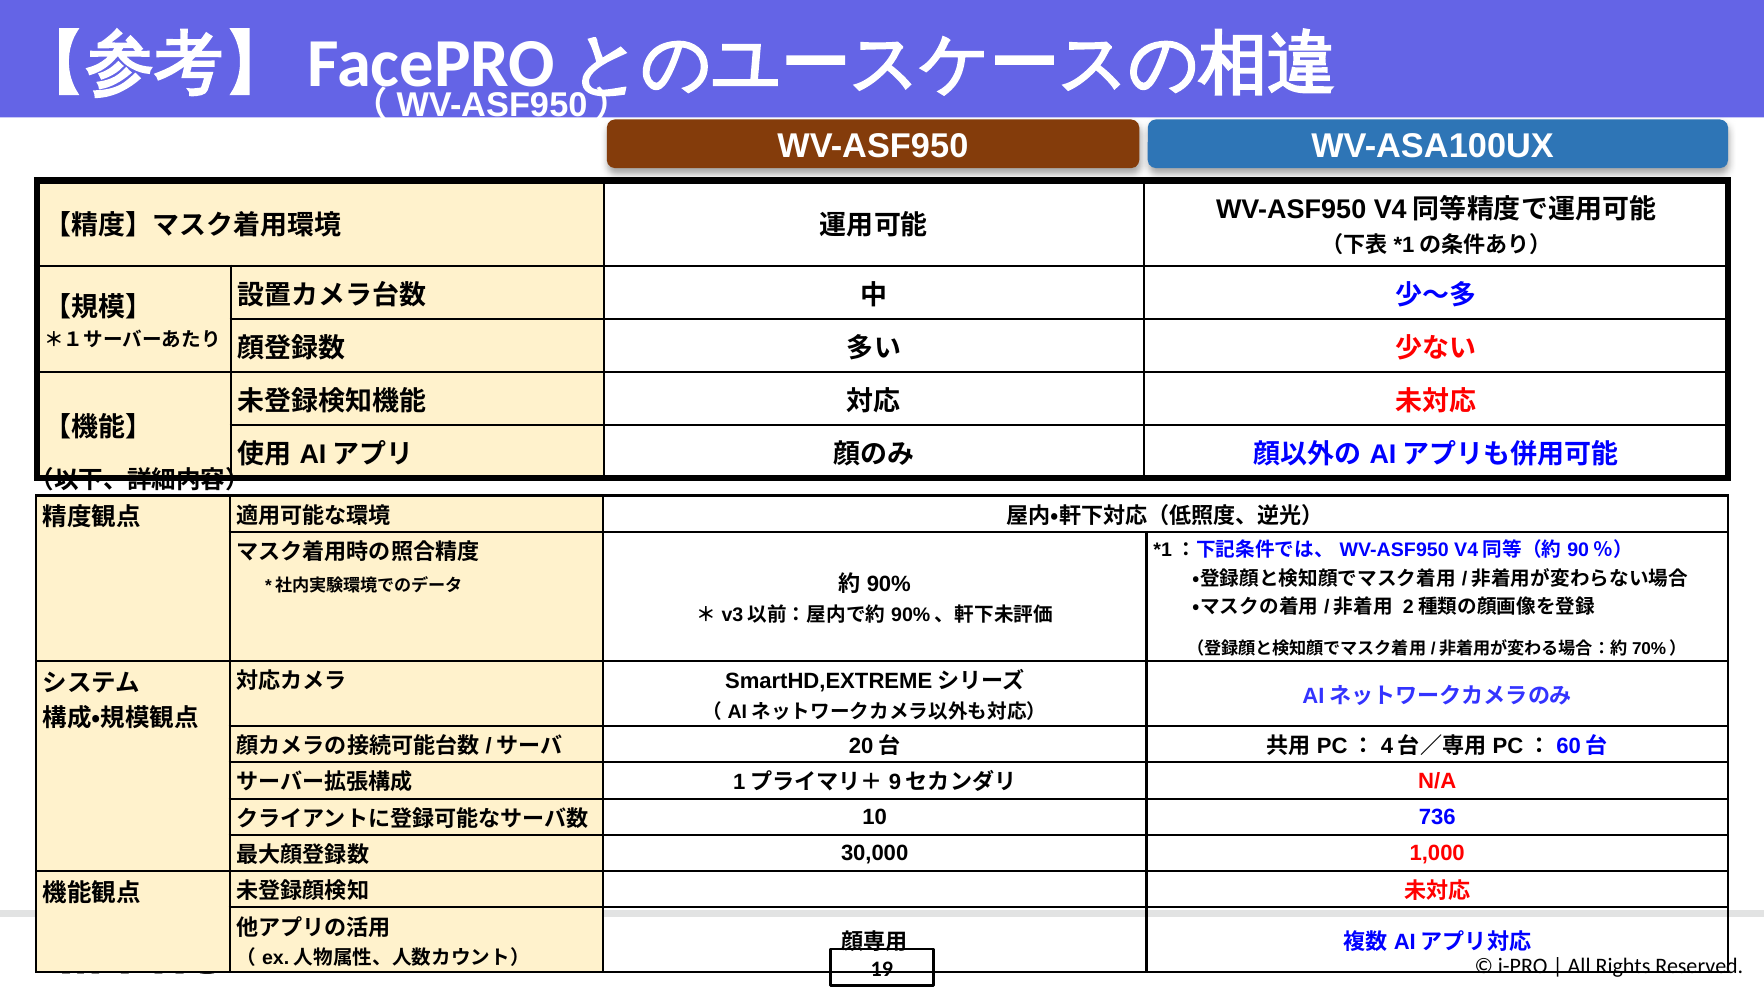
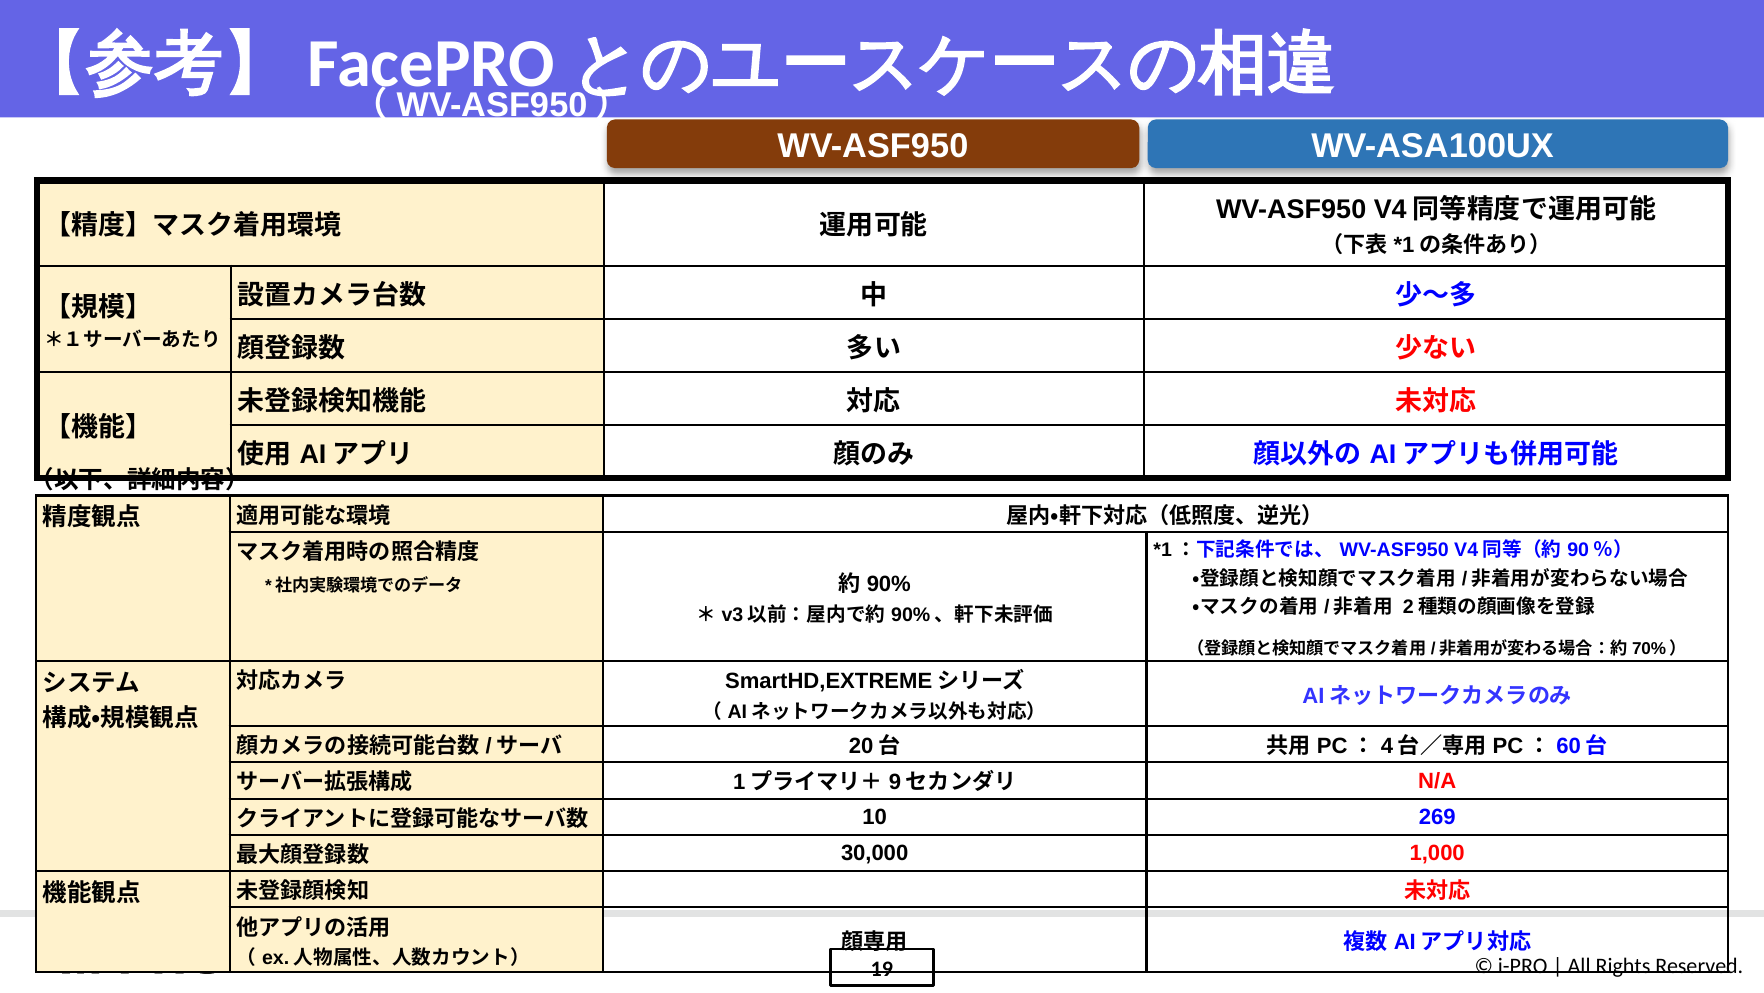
736: 736 -> 269 (1437, 817)
